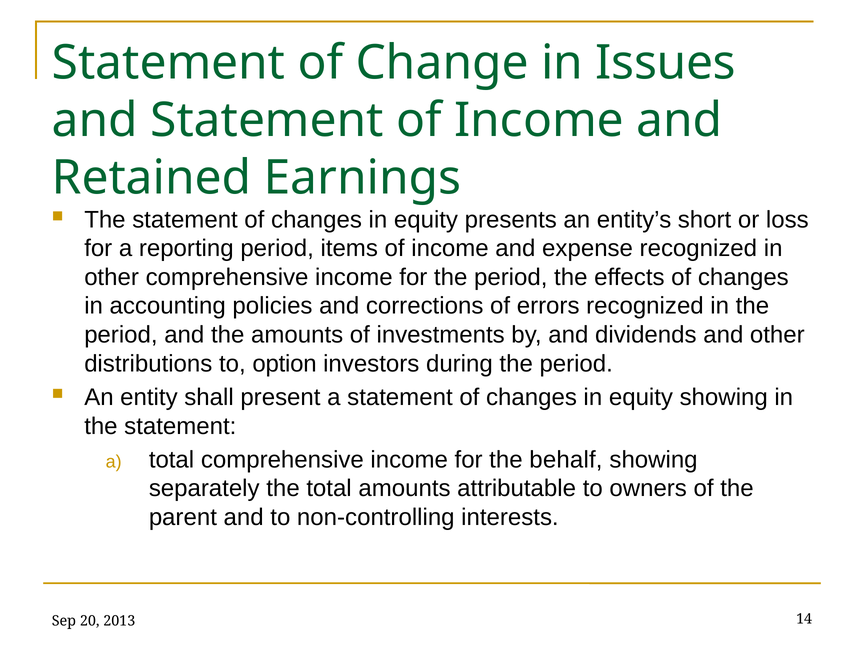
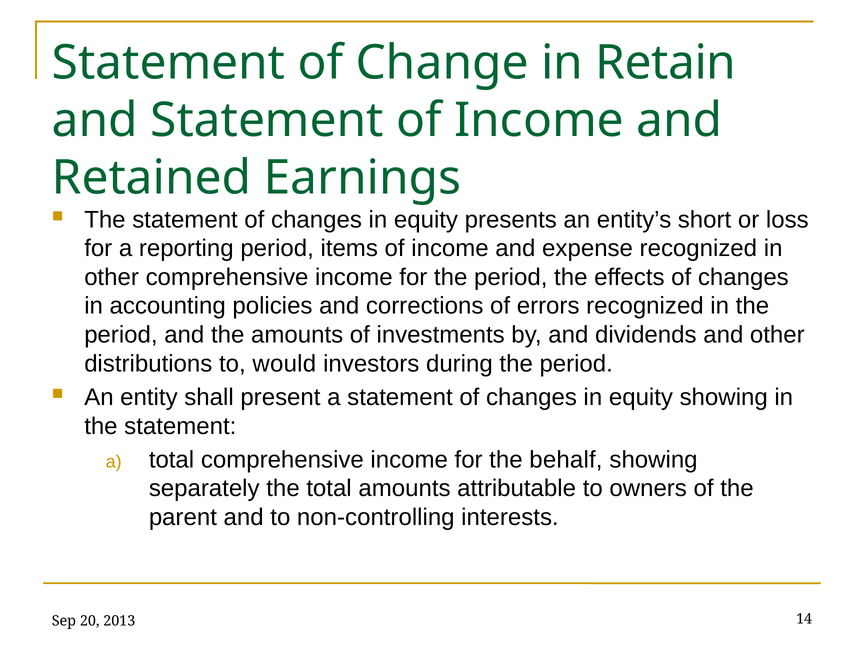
Issues: Issues -> Retain (666, 63)
option: option -> would (284, 364)
